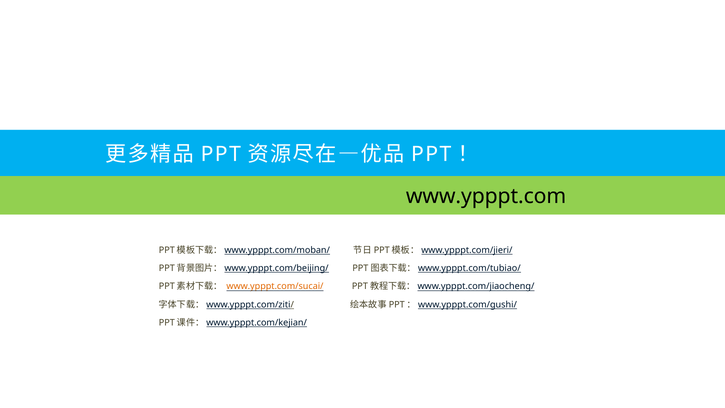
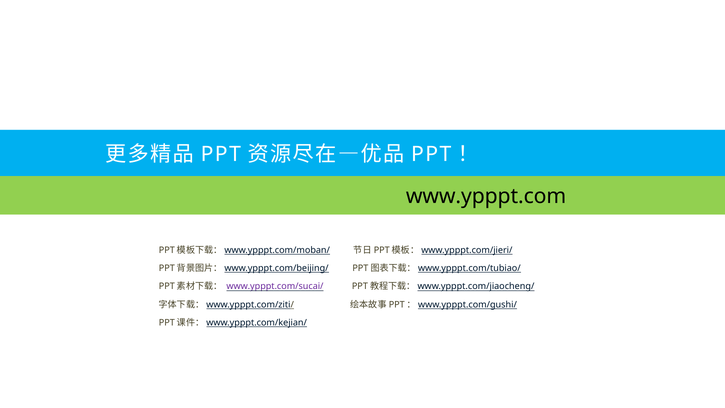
www.ypppt.com/sucai/ colour: orange -> purple (275, 286)
